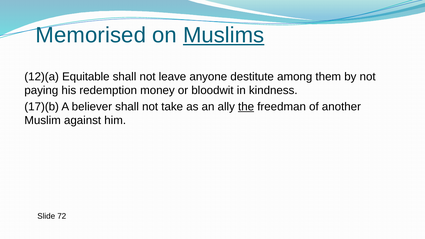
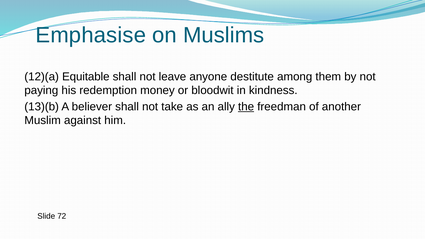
Memorised: Memorised -> Emphasise (91, 35)
Muslims underline: present -> none (224, 35)
17)(b: 17)(b -> 13)(b (42, 107)
